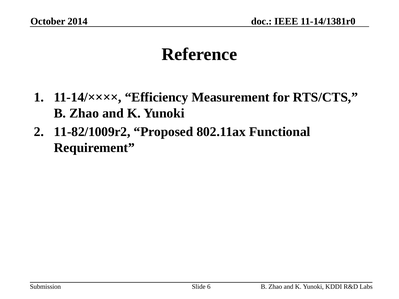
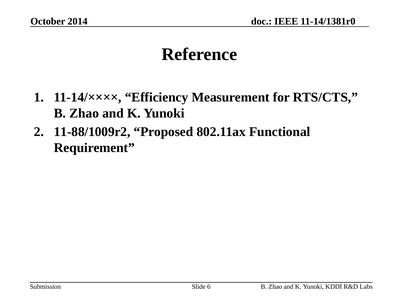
11-82/1009r2: 11-82/1009r2 -> 11-88/1009r2 (92, 132)
